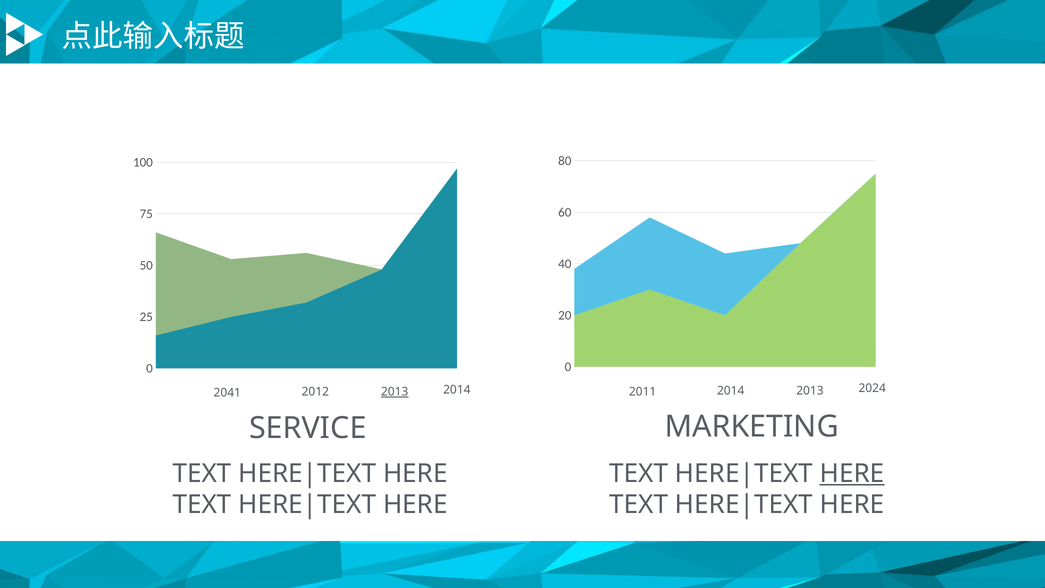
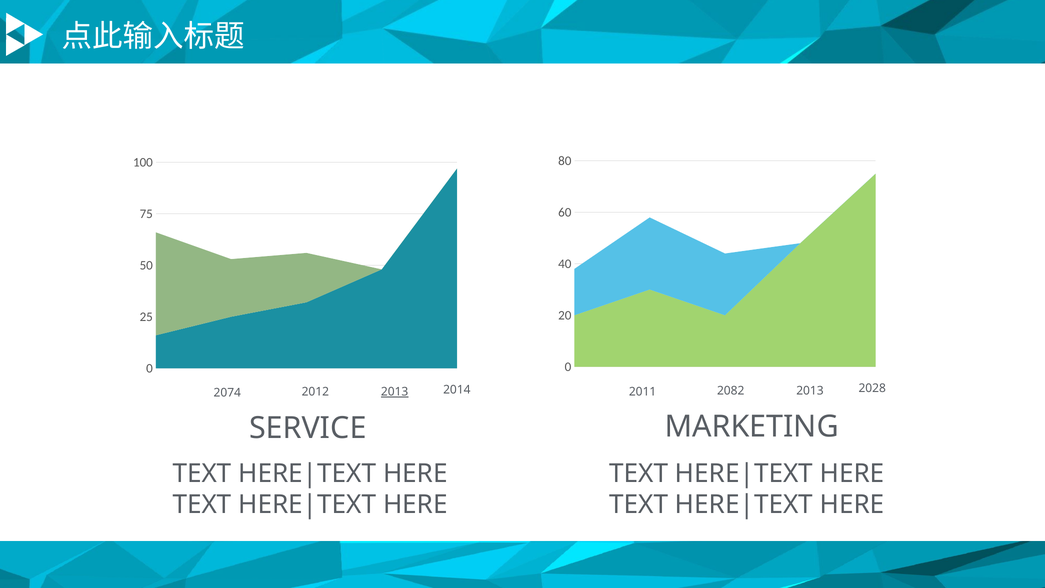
2041: 2041 -> 2074 (227, 393)
2011 2014: 2014 -> 2082 (731, 390)
2024: 2024 -> 2028 (872, 388)
HERE underline: present -> none (852, 473)
